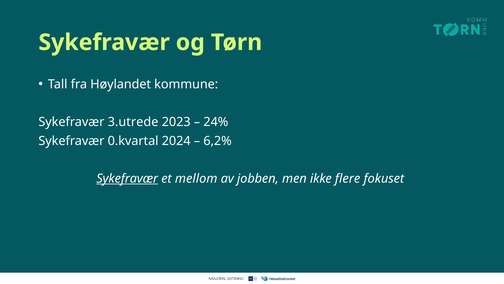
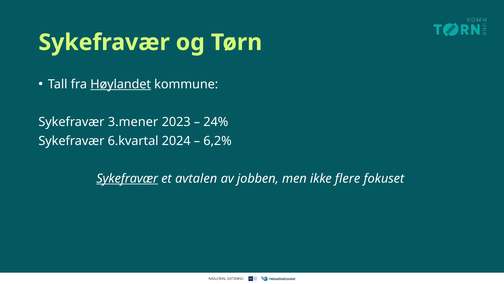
Høylandet underline: none -> present (121, 84)
3.utrede: 3.utrede -> 3.mener (133, 122)
0.kvartal: 0.kvartal -> 6.kvartal (133, 141)
mellom: mellom -> avtalen (196, 178)
